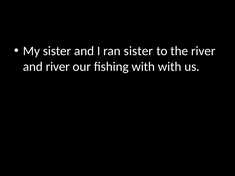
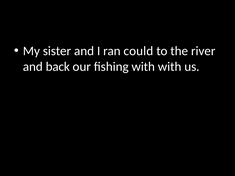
ran sister: sister -> could (138, 51)
and river: river -> back (58, 67)
